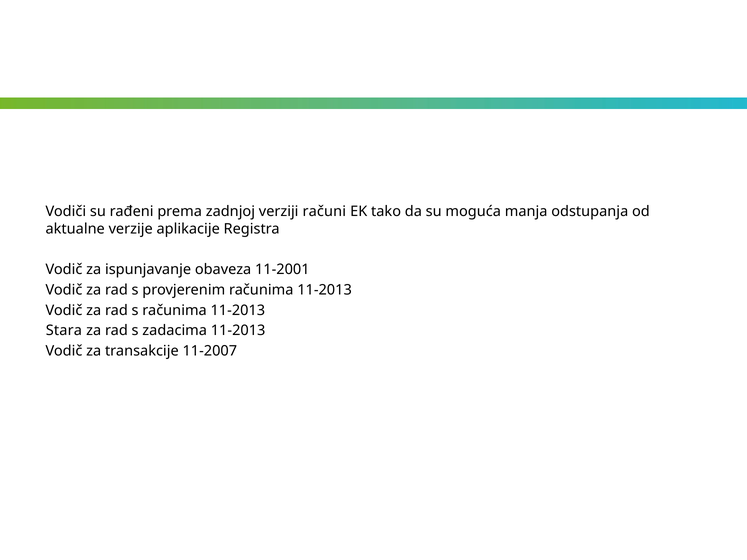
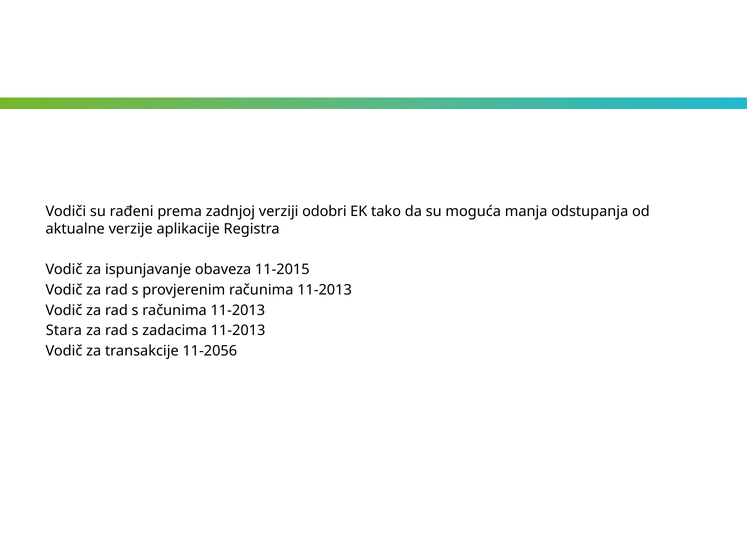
računi: računi -> odobri (324, 212)
11-2001: 11-2001 -> 11-2015 (282, 270)
11-2007: 11-2007 -> 11-2056 (210, 351)
